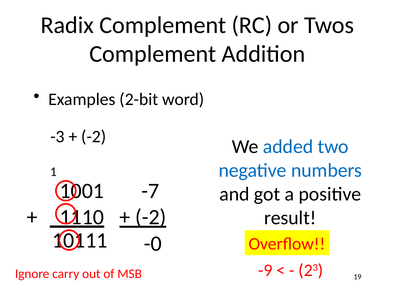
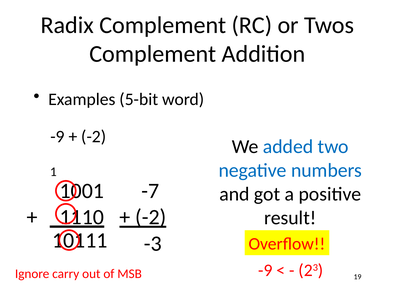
2-bit: 2-bit -> 5-bit (139, 99)
-3: -3 -> -9 (57, 137)
-0: -0 -> -3 (153, 244)
